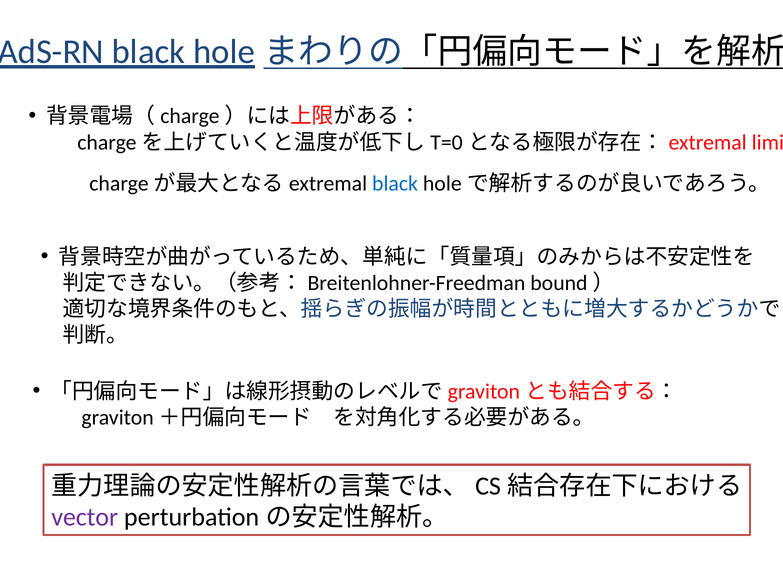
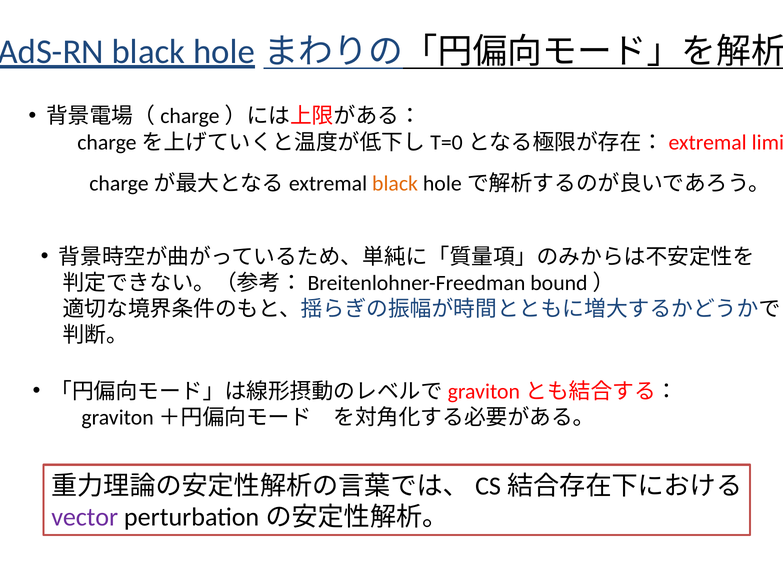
black colour: blue -> orange (395, 184)
